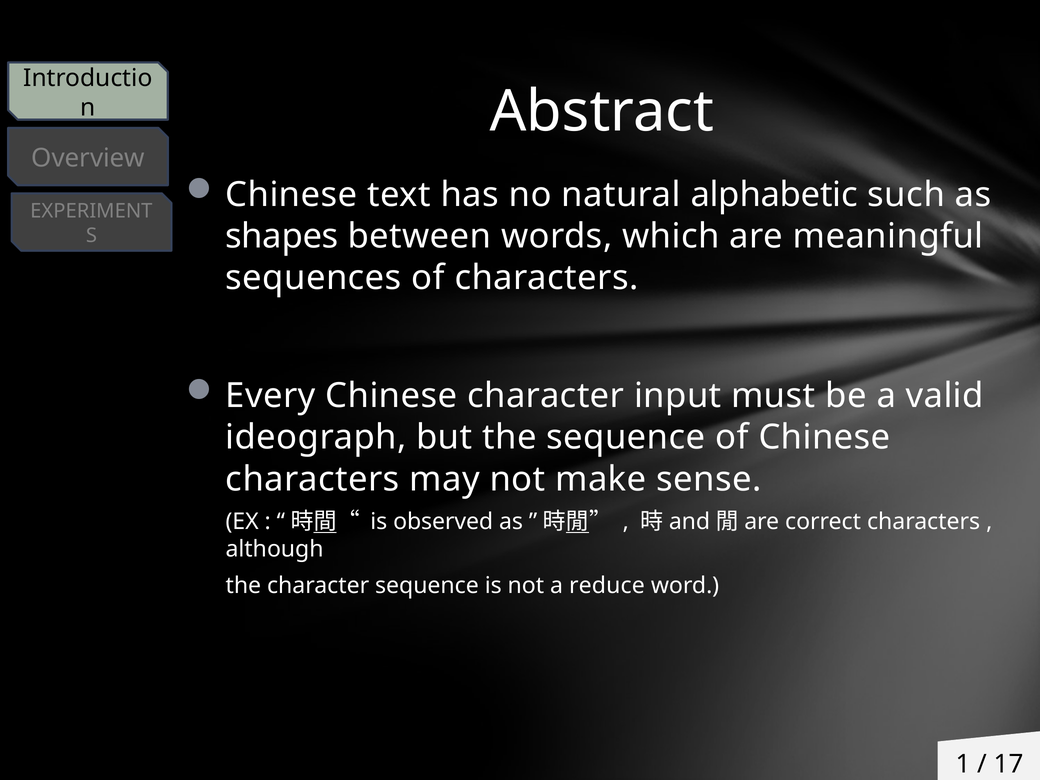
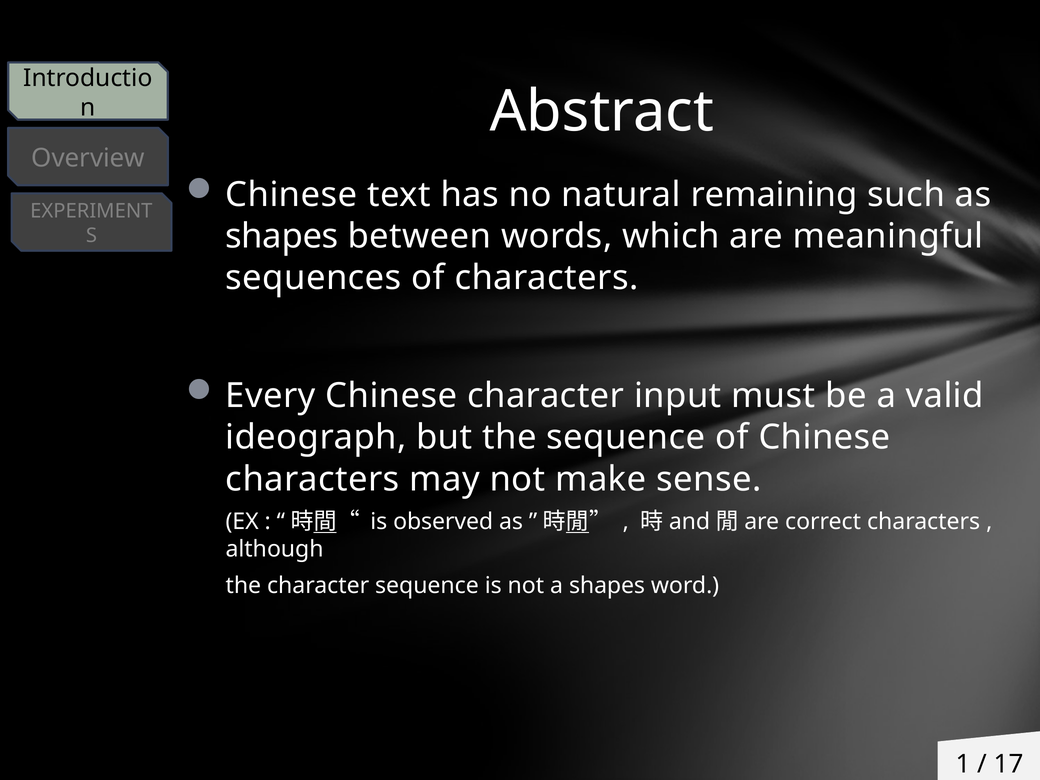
alphabetic: alphabetic -> remaining (774, 195)
a reduce: reduce -> shapes (607, 586)
